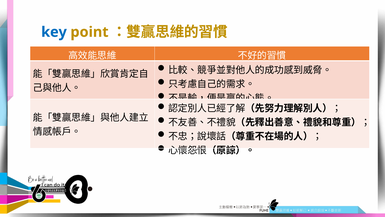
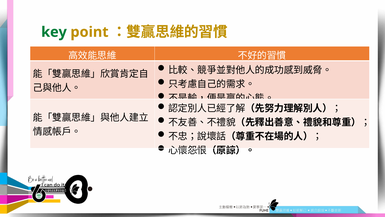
key colour: blue -> green (54, 32)
